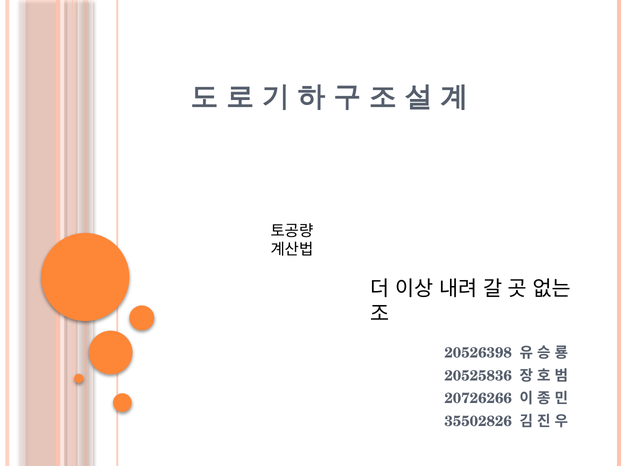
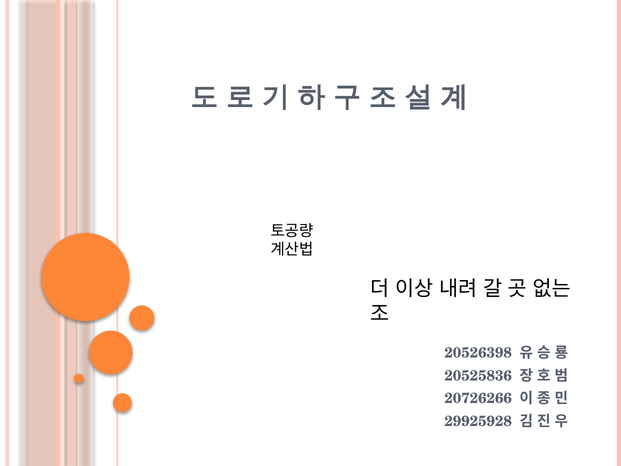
35502826: 35502826 -> 29925928 (478, 421)
